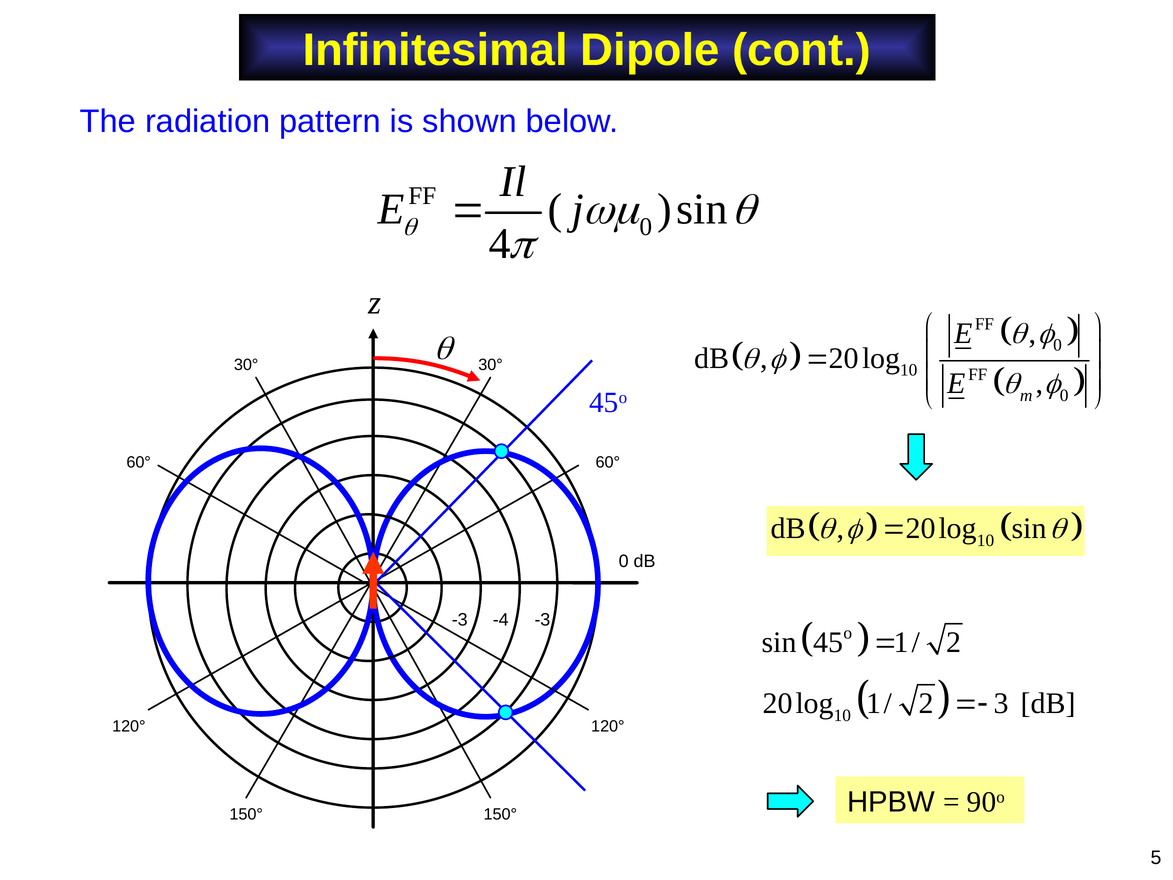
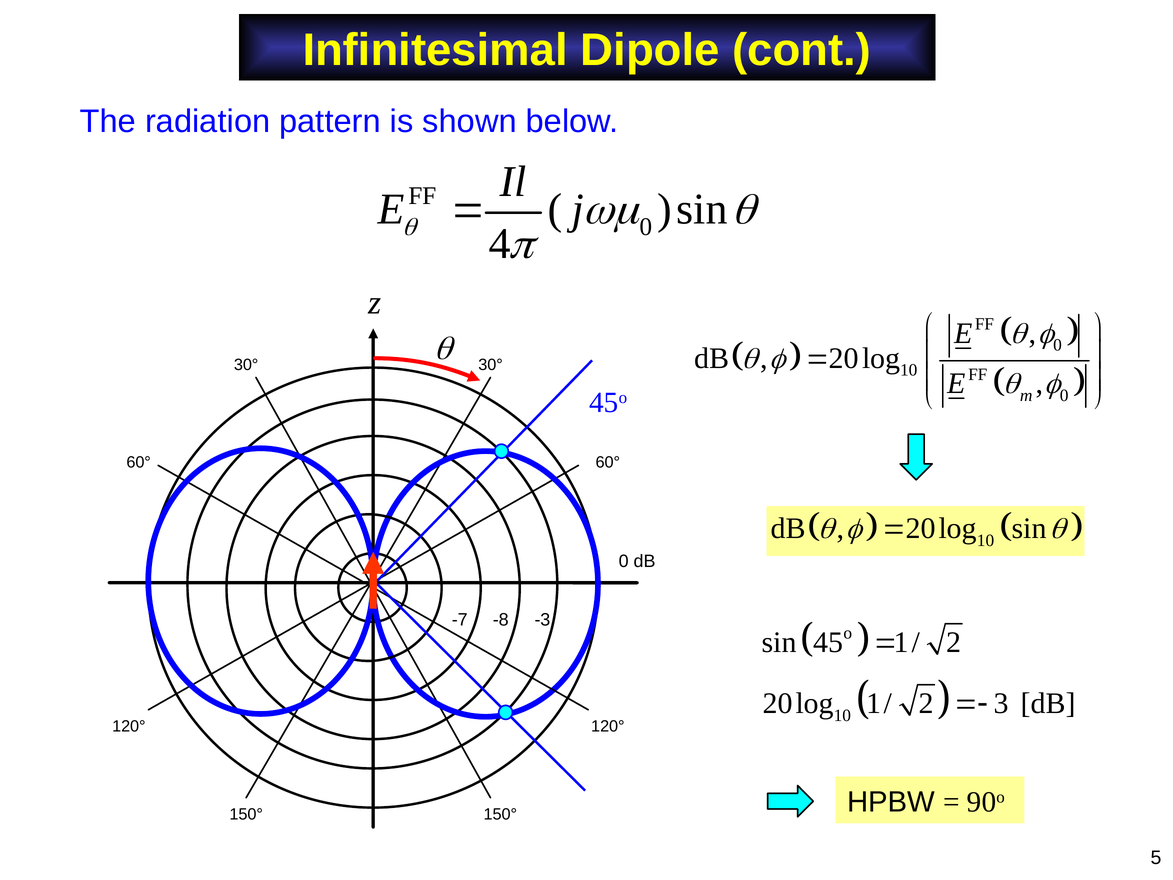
-3: -3 -> -7 (460, 620)
-4: -4 -> -8 (501, 620)
